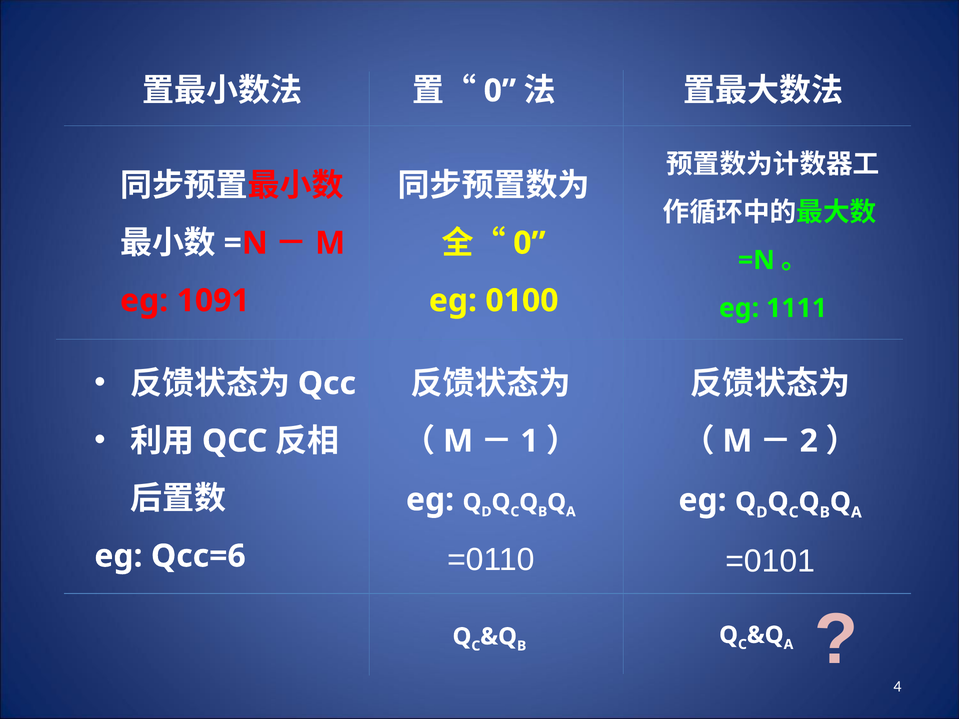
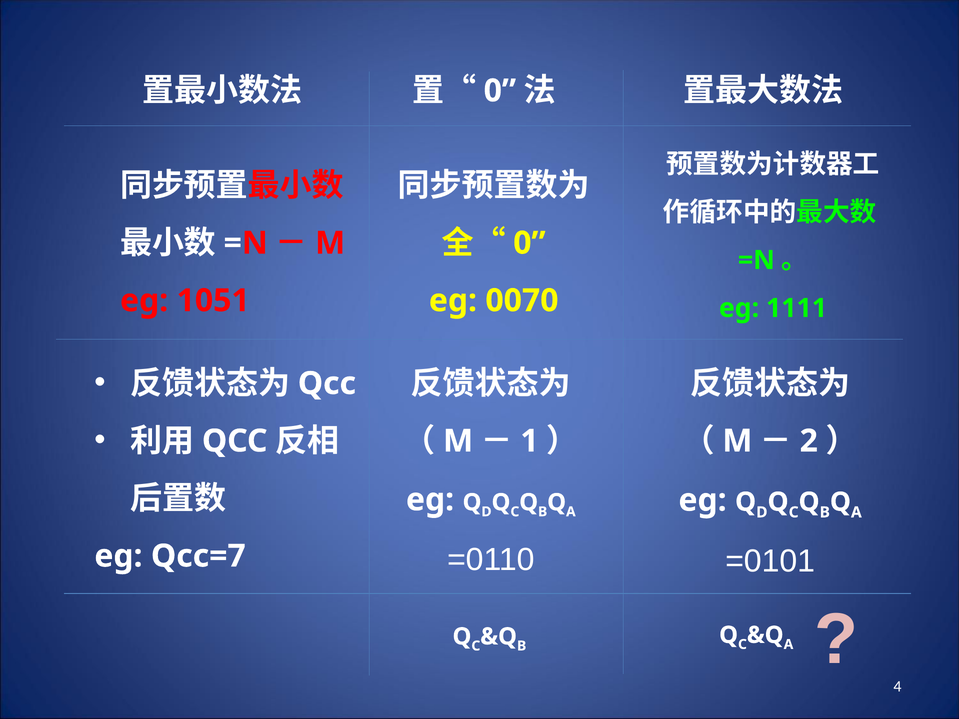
1091: 1091 -> 1051 (213, 301)
0100: 0100 -> 0070 (522, 301)
Qcc=6: Qcc=6 -> Qcc=7 (198, 556)
